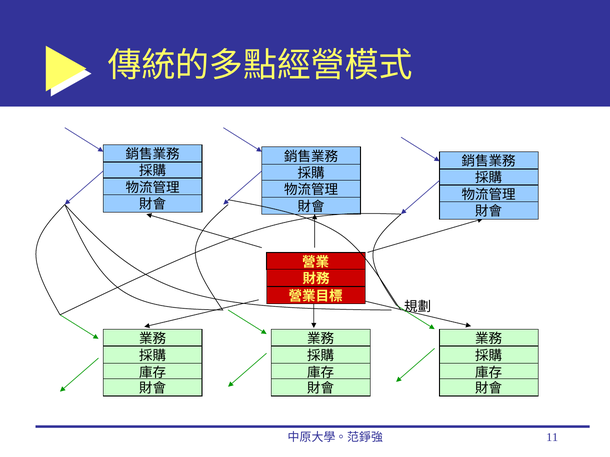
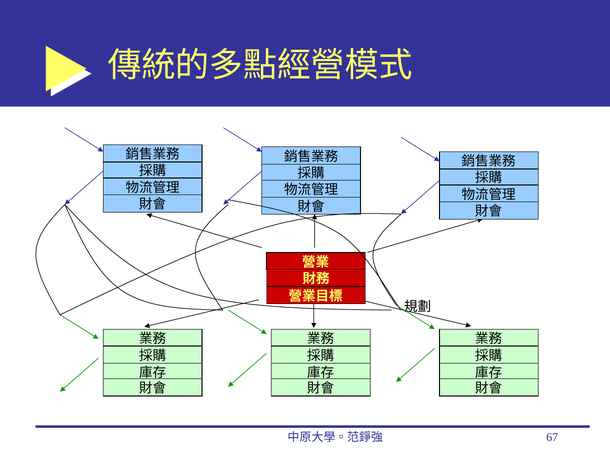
11: 11 -> 67 (552, 438)
